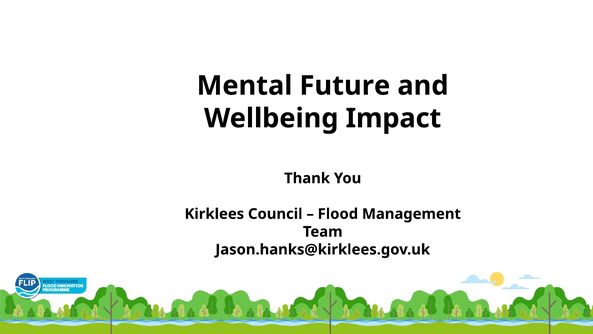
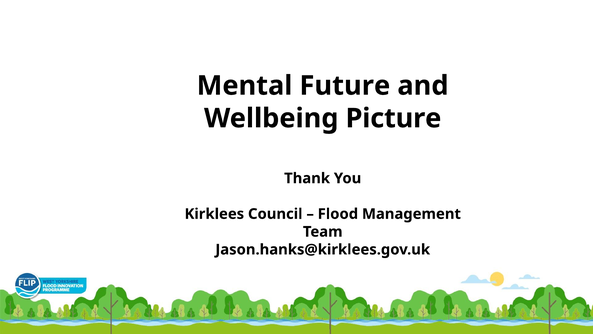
Impact: Impact -> Picture (393, 118)
